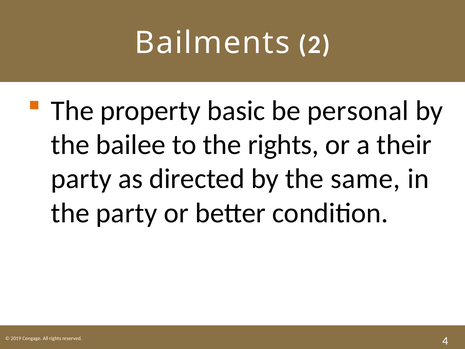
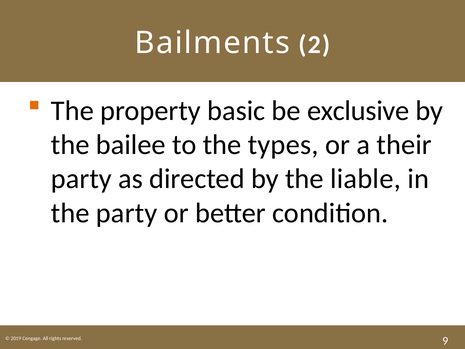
personal: personal -> exclusive (358, 111)
the rights: rights -> types (283, 145)
same: same -> liable (365, 179)
4: 4 -> 9 (445, 341)
